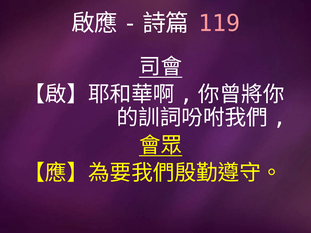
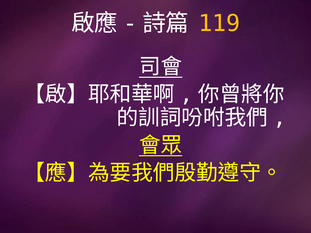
119 colour: pink -> yellow (219, 23)
